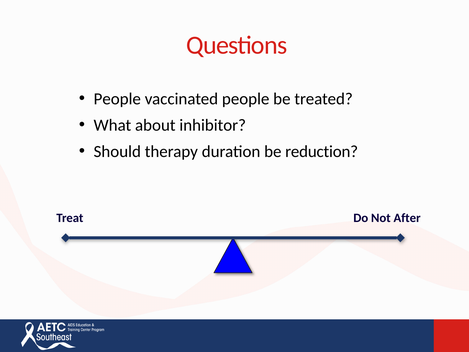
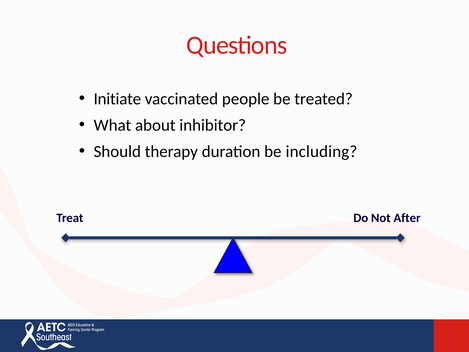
People: People -> Initiate (117, 99)
reduction: reduction -> including (321, 151)
